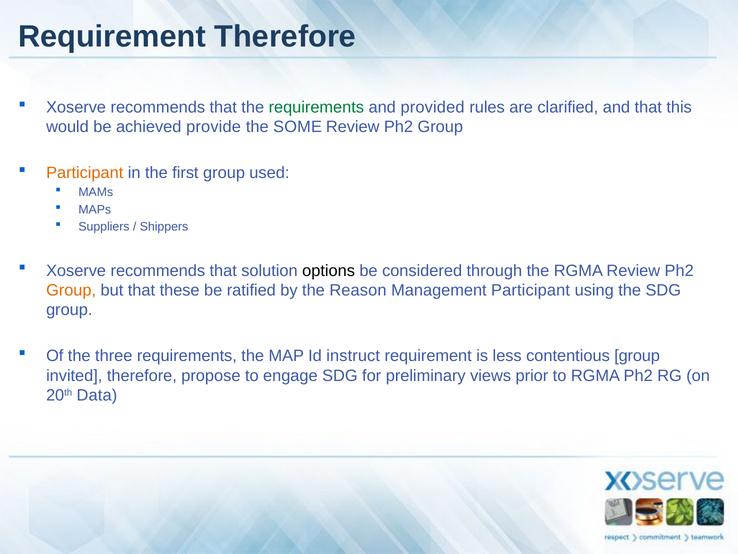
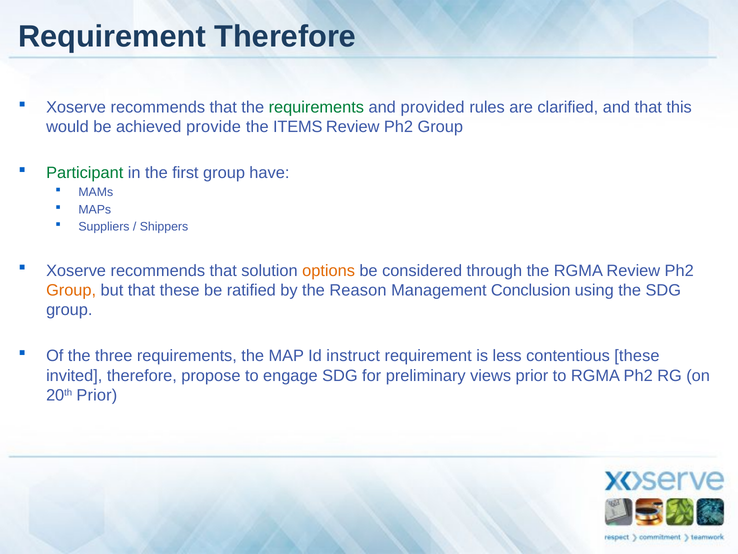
SOME: SOME -> ITEMS (298, 127)
Participant colour: orange -> green (85, 173)
used: used -> have (269, 173)
options colour: black -> orange (329, 270)
Management Participant: Participant -> Conclusion (531, 290)
contentious group: group -> these (637, 356)
20th Data: Data -> Prior (97, 395)
